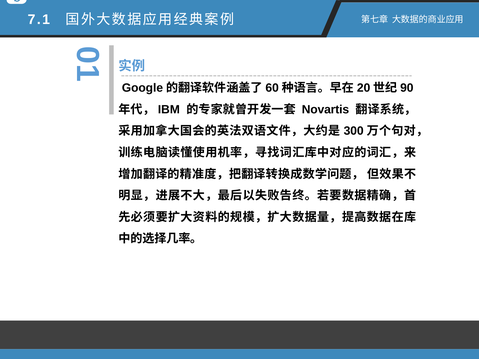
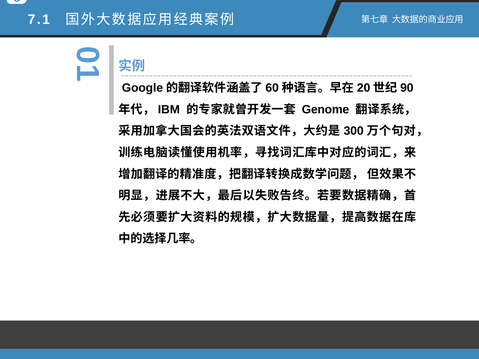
Novartis: Novartis -> Genome (325, 110)
